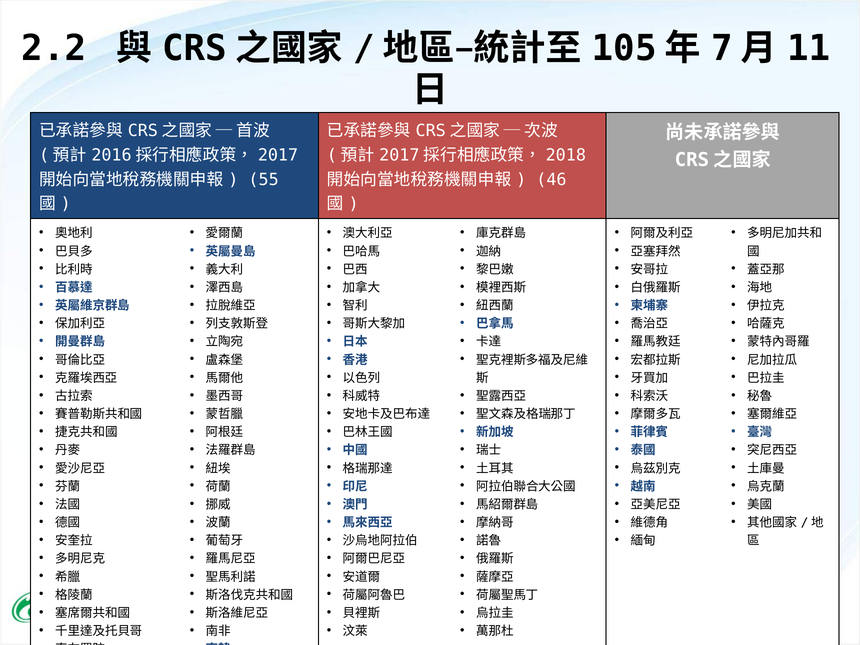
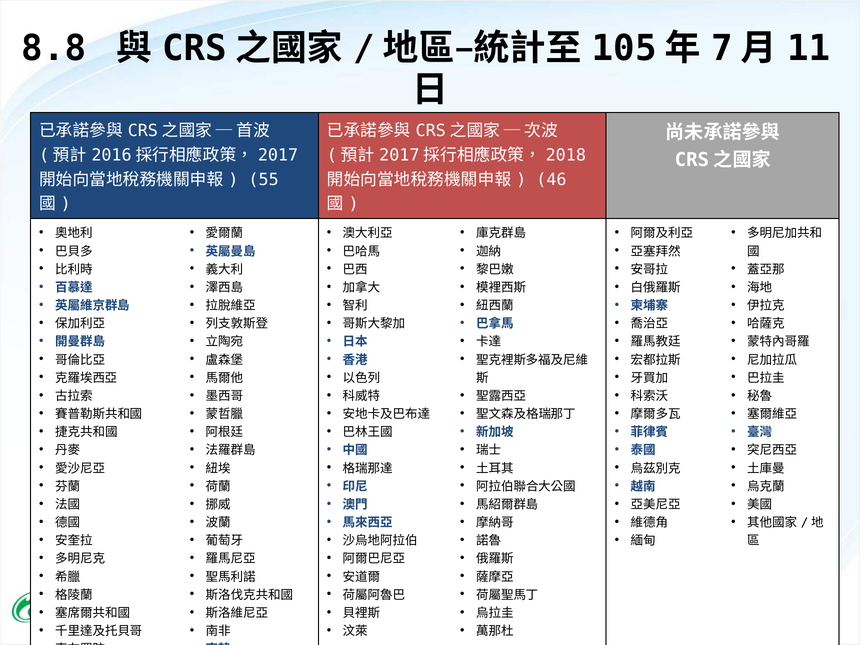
2.2: 2.2 -> 8.8 (54, 49)
